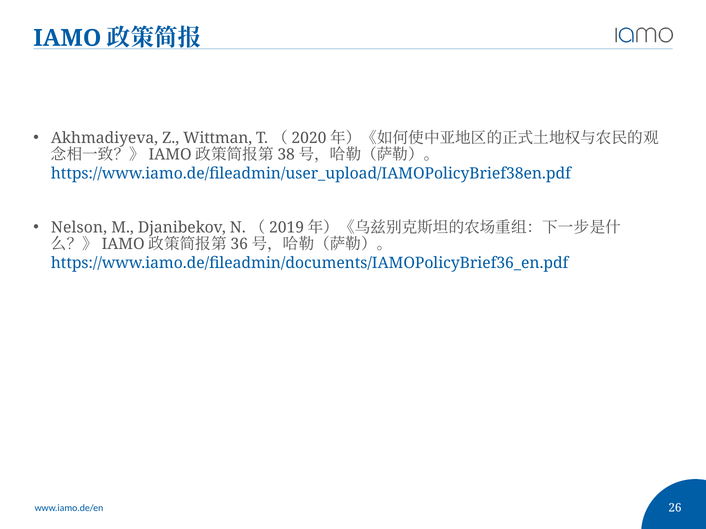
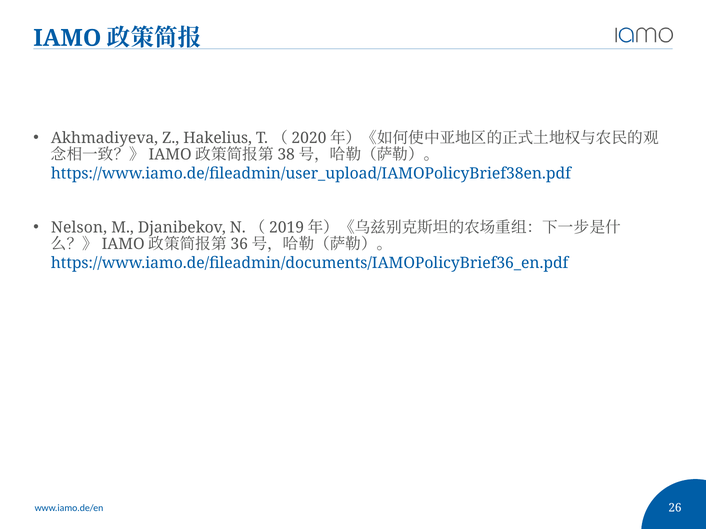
Wittman: Wittman -> Hakelius (218, 138)
